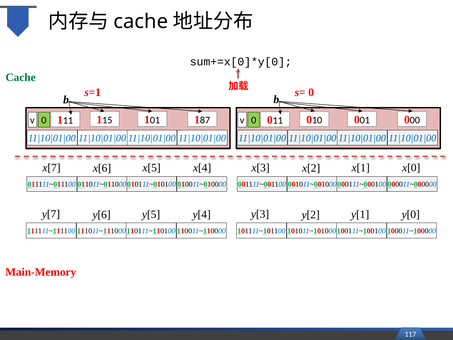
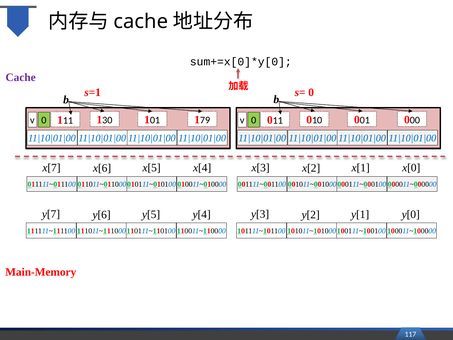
Cache colour: green -> purple (21, 78)
87: 87 -> 79 (205, 120)
15: 15 -> 30 (107, 120)
